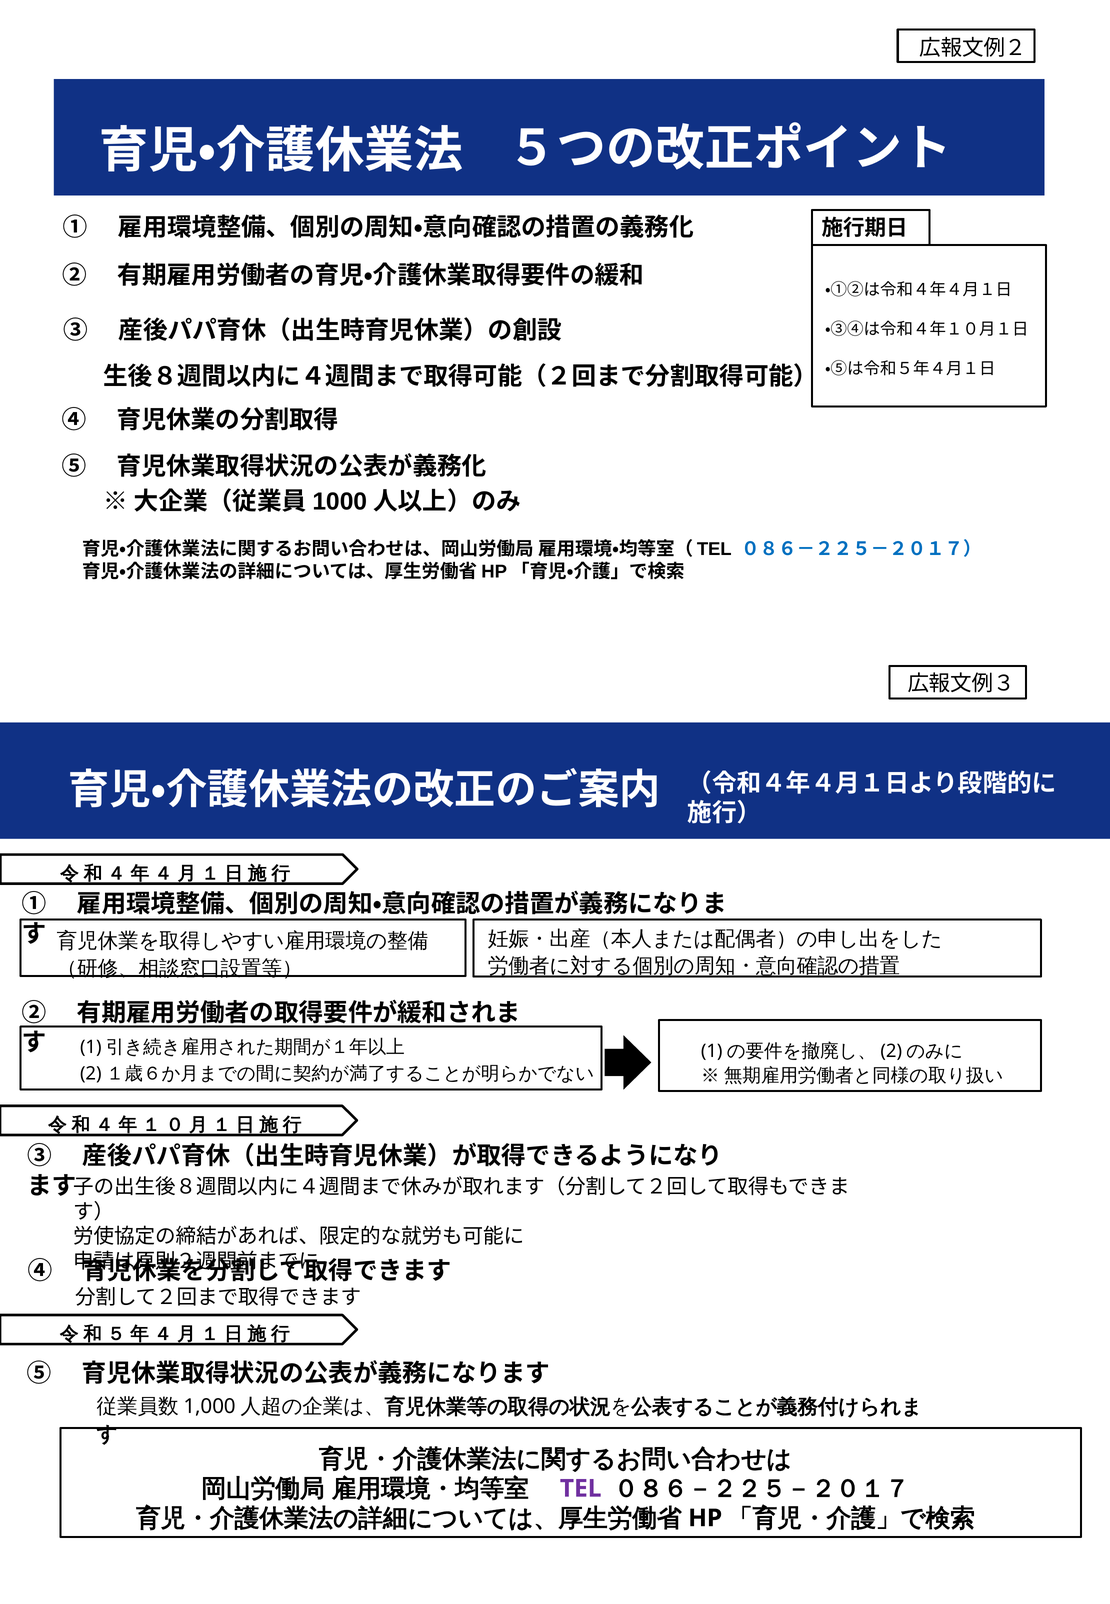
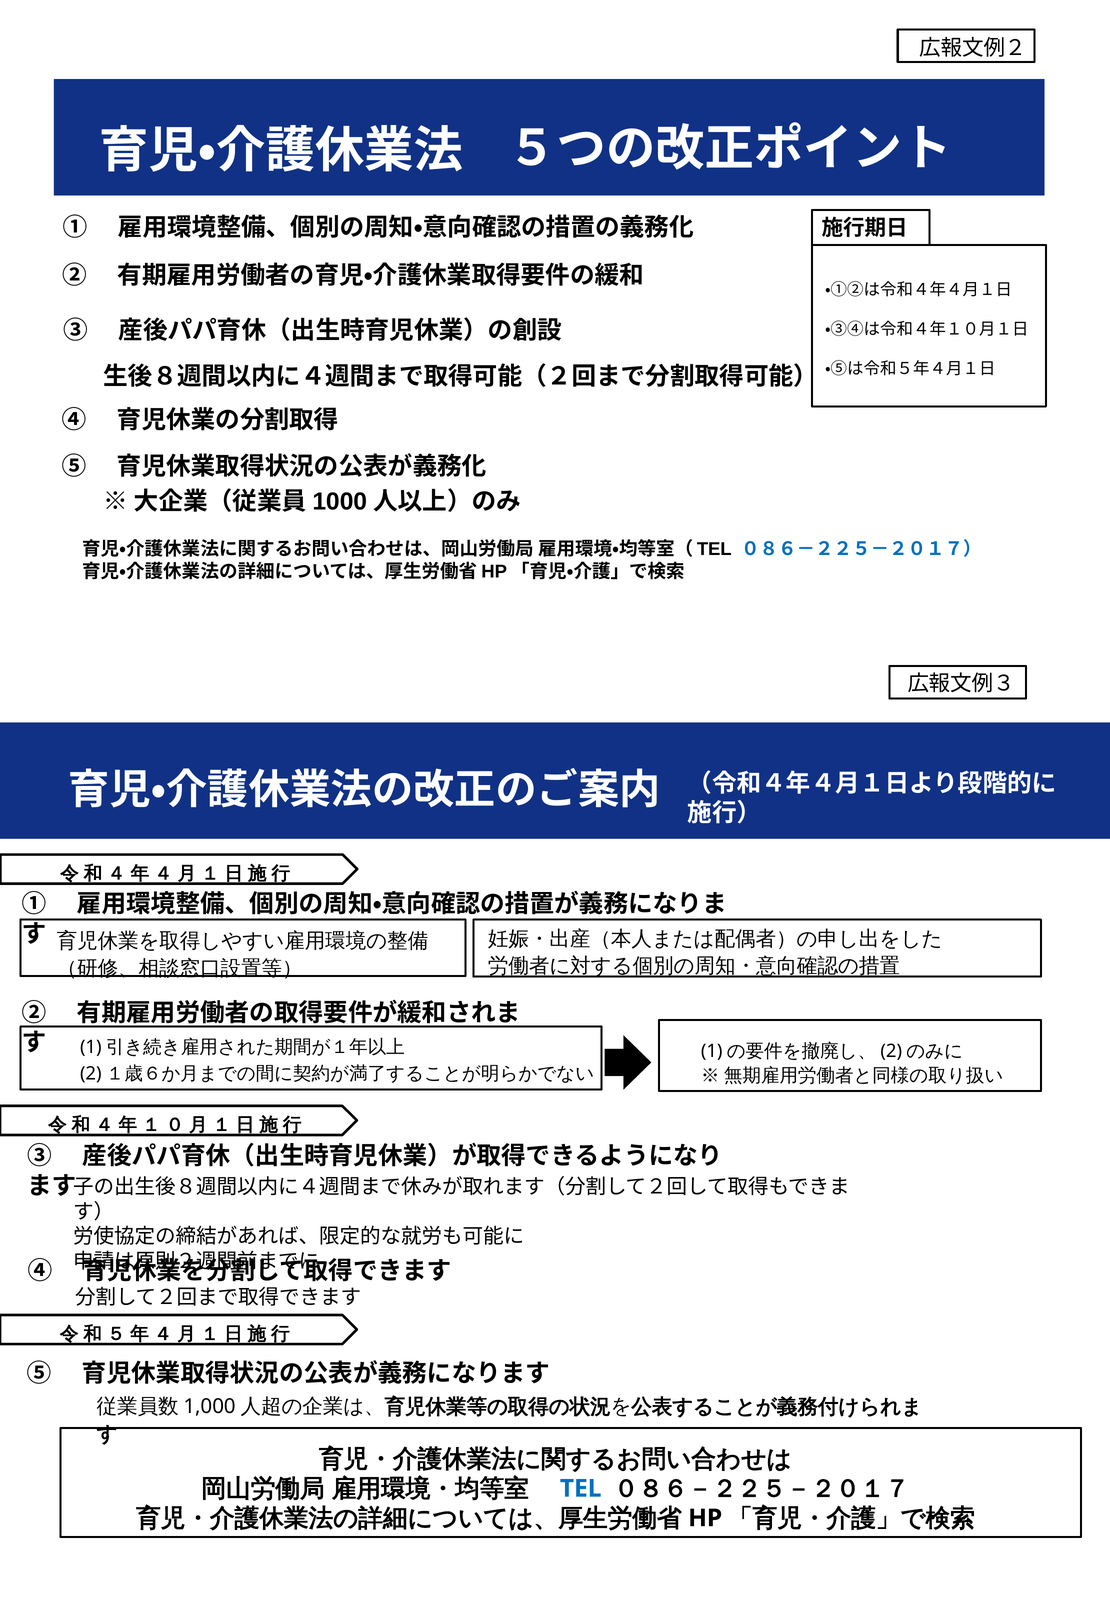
TEL colour: purple -> blue (581, 1488)
